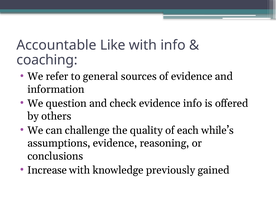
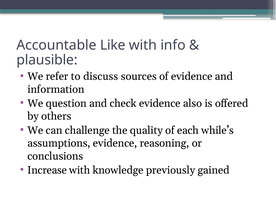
coaching: coaching -> plausible (47, 60)
general: general -> discuss (101, 76)
evidence info: info -> also (193, 103)
